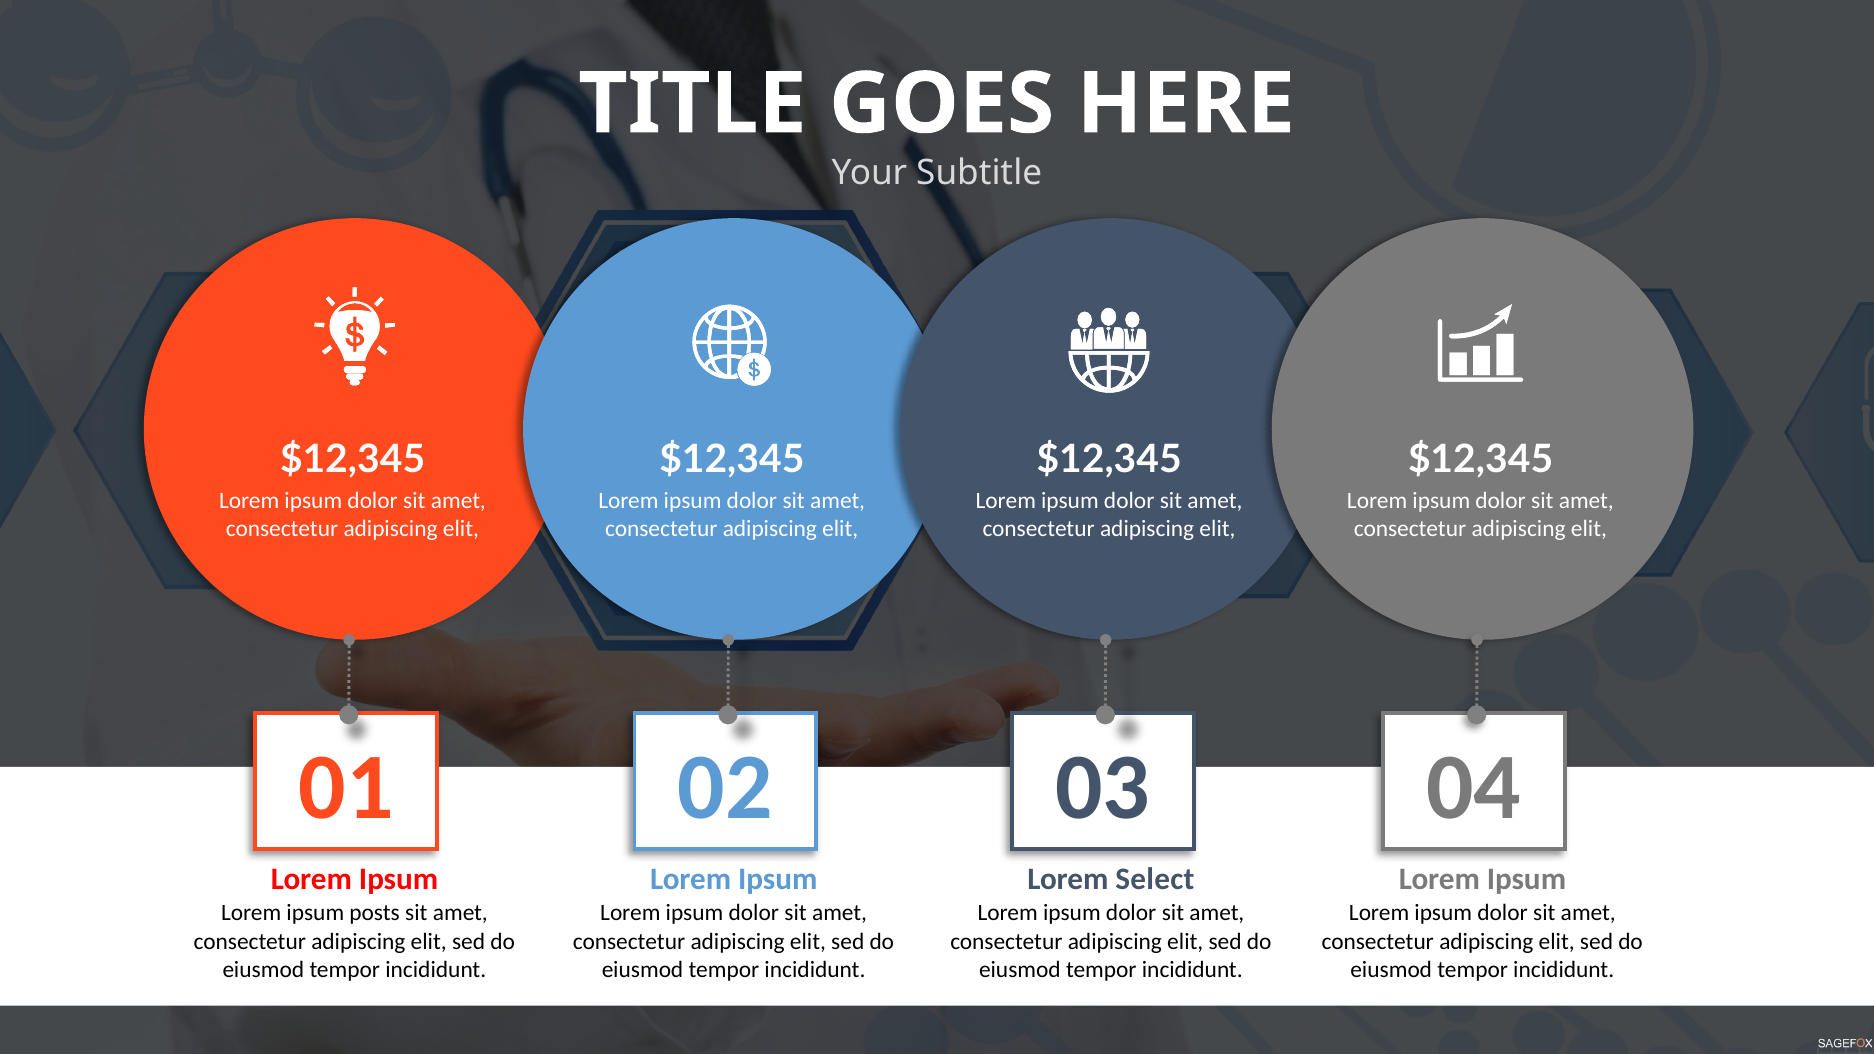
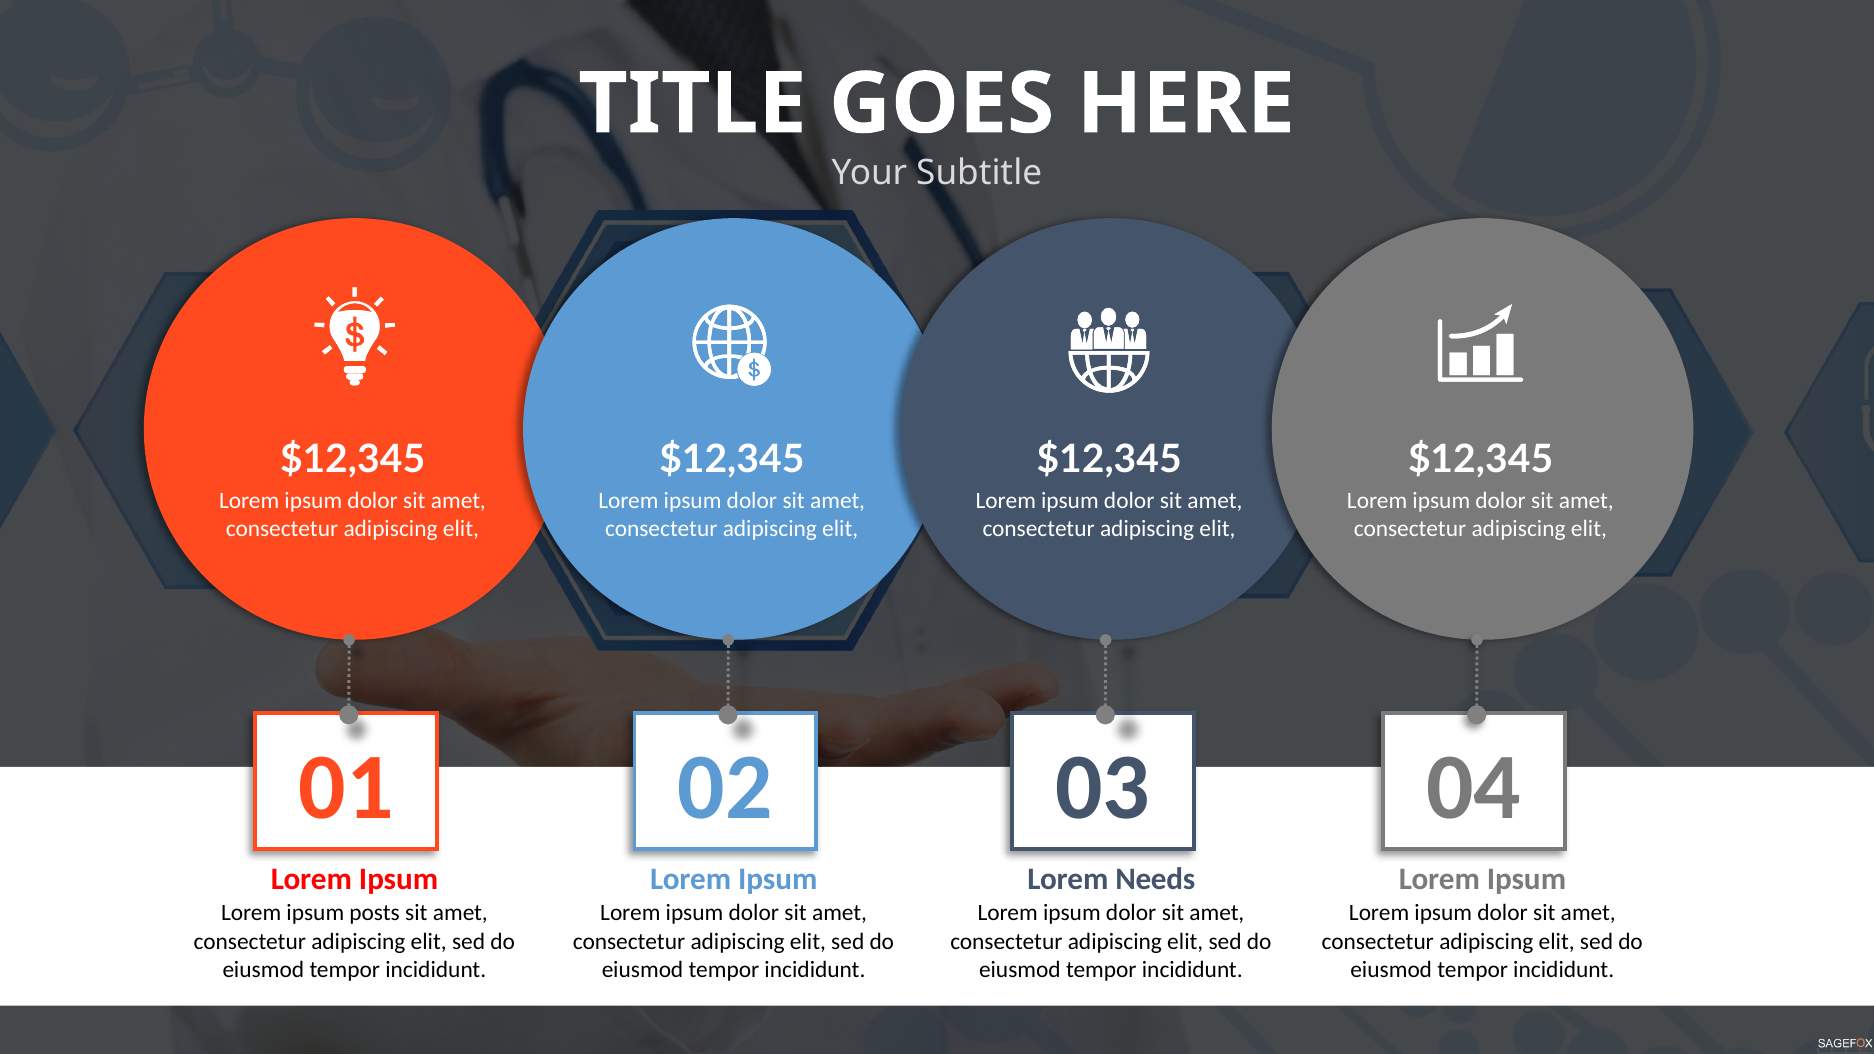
Select: Select -> Needs (1155, 879)
